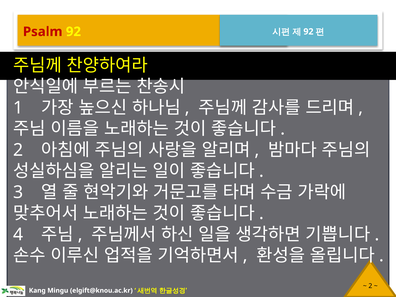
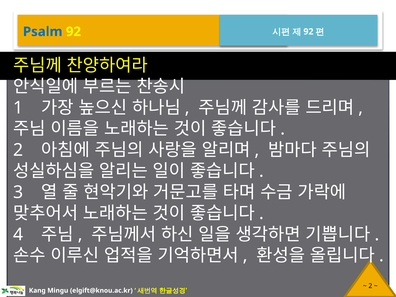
Psalm colour: red -> blue (43, 32)
